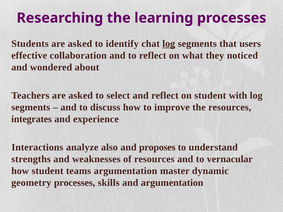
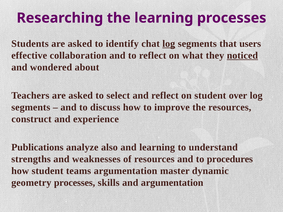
noticed underline: none -> present (242, 56)
with: with -> over (238, 96)
integrates: integrates -> construct (31, 119)
Interactions: Interactions -> Publications (37, 147)
and proposes: proposes -> learning (157, 147)
vernacular: vernacular -> procedures (230, 159)
